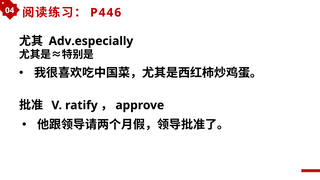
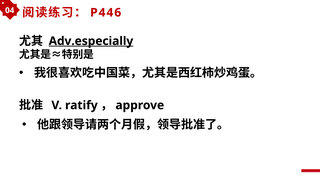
Adv.especially underline: none -> present (91, 41)
